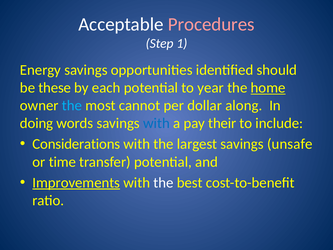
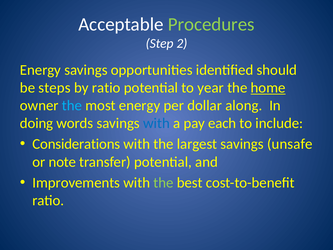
Procedures colour: pink -> light green (211, 24)
1: 1 -> 2 (182, 43)
these: these -> steps (55, 88)
by each: each -> ratio (106, 88)
most cannot: cannot -> energy (140, 105)
their: their -> each (222, 123)
time: time -> note (62, 162)
Improvements underline: present -> none (76, 182)
the colour: white -> light green (163, 182)
